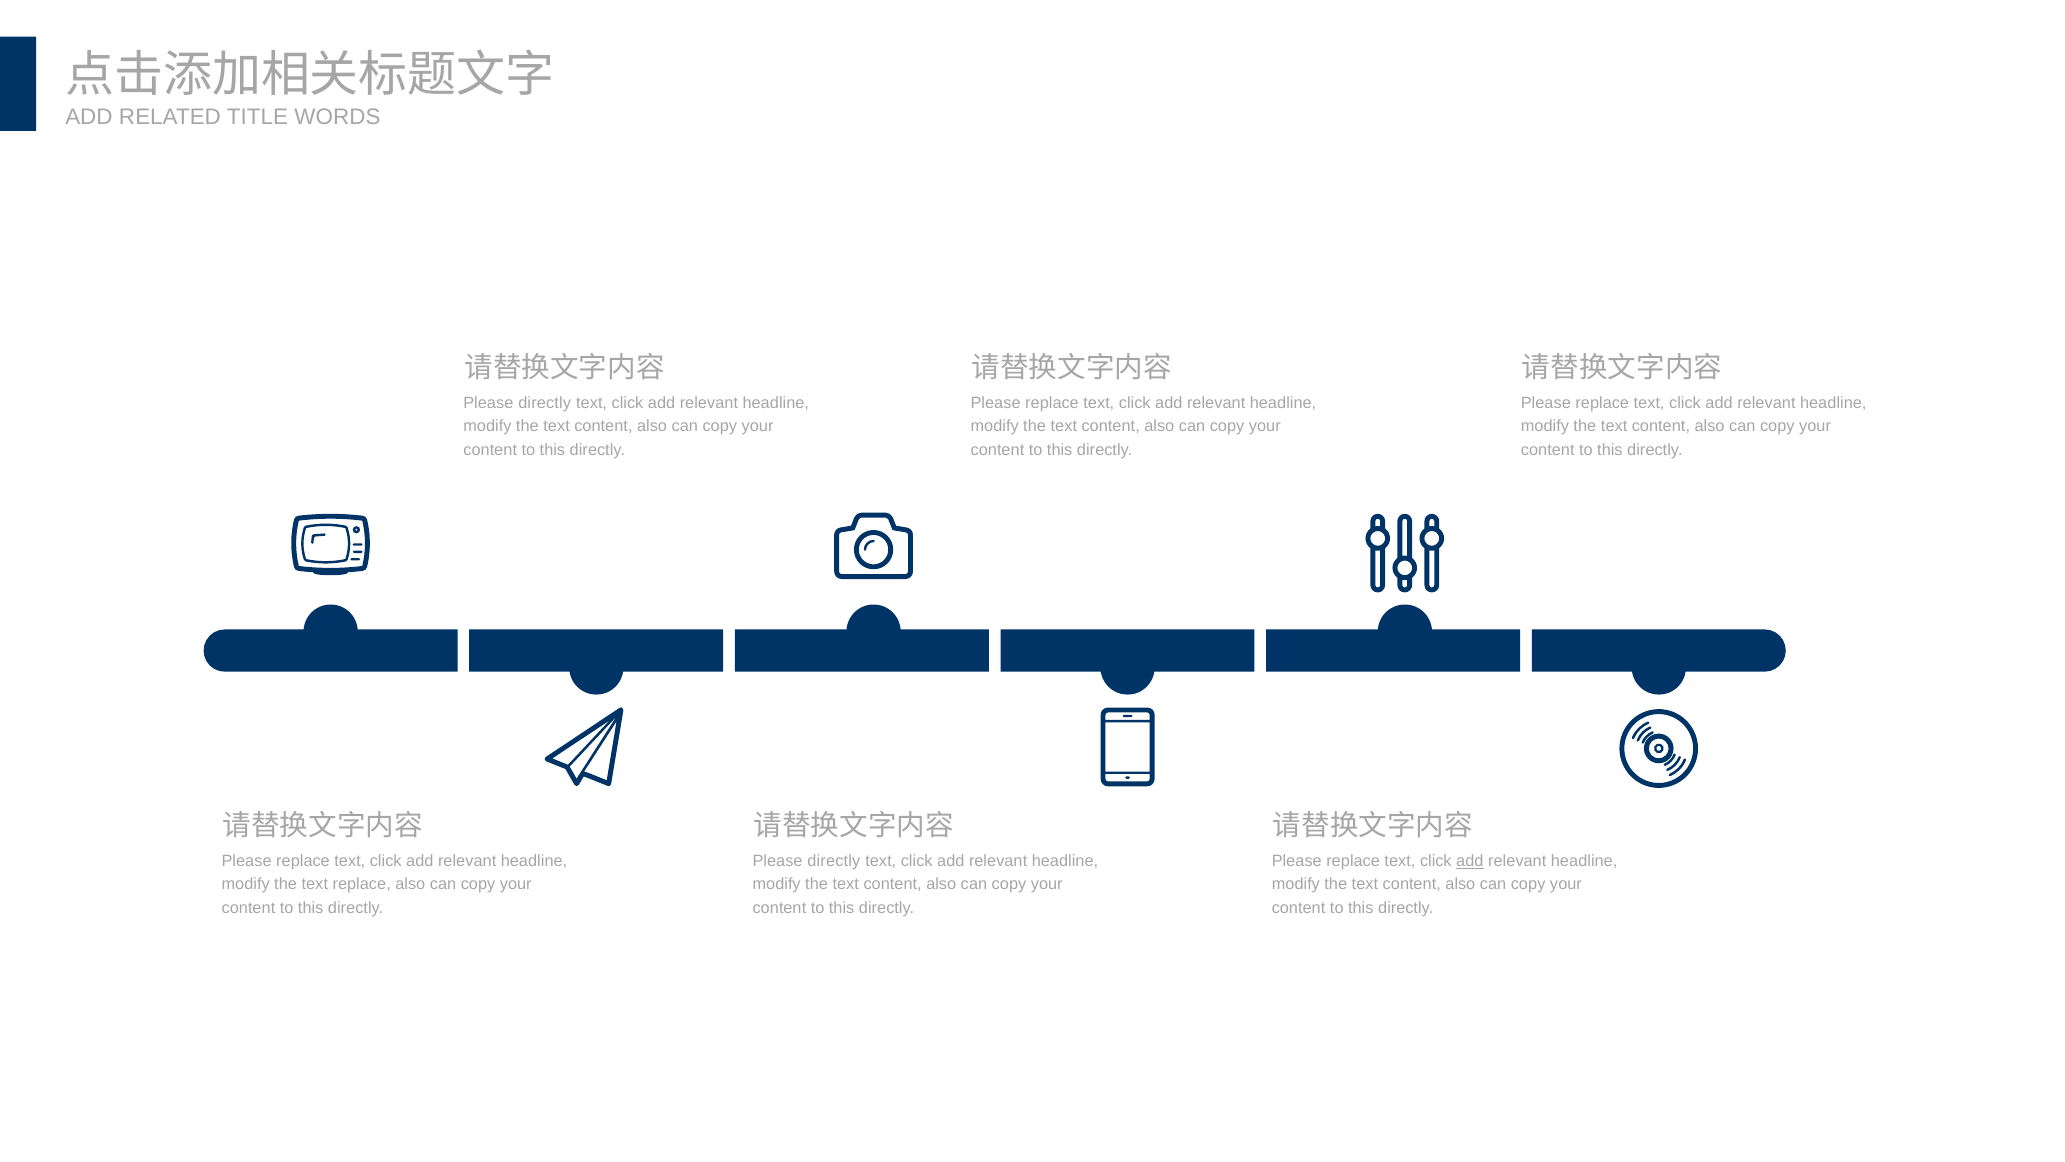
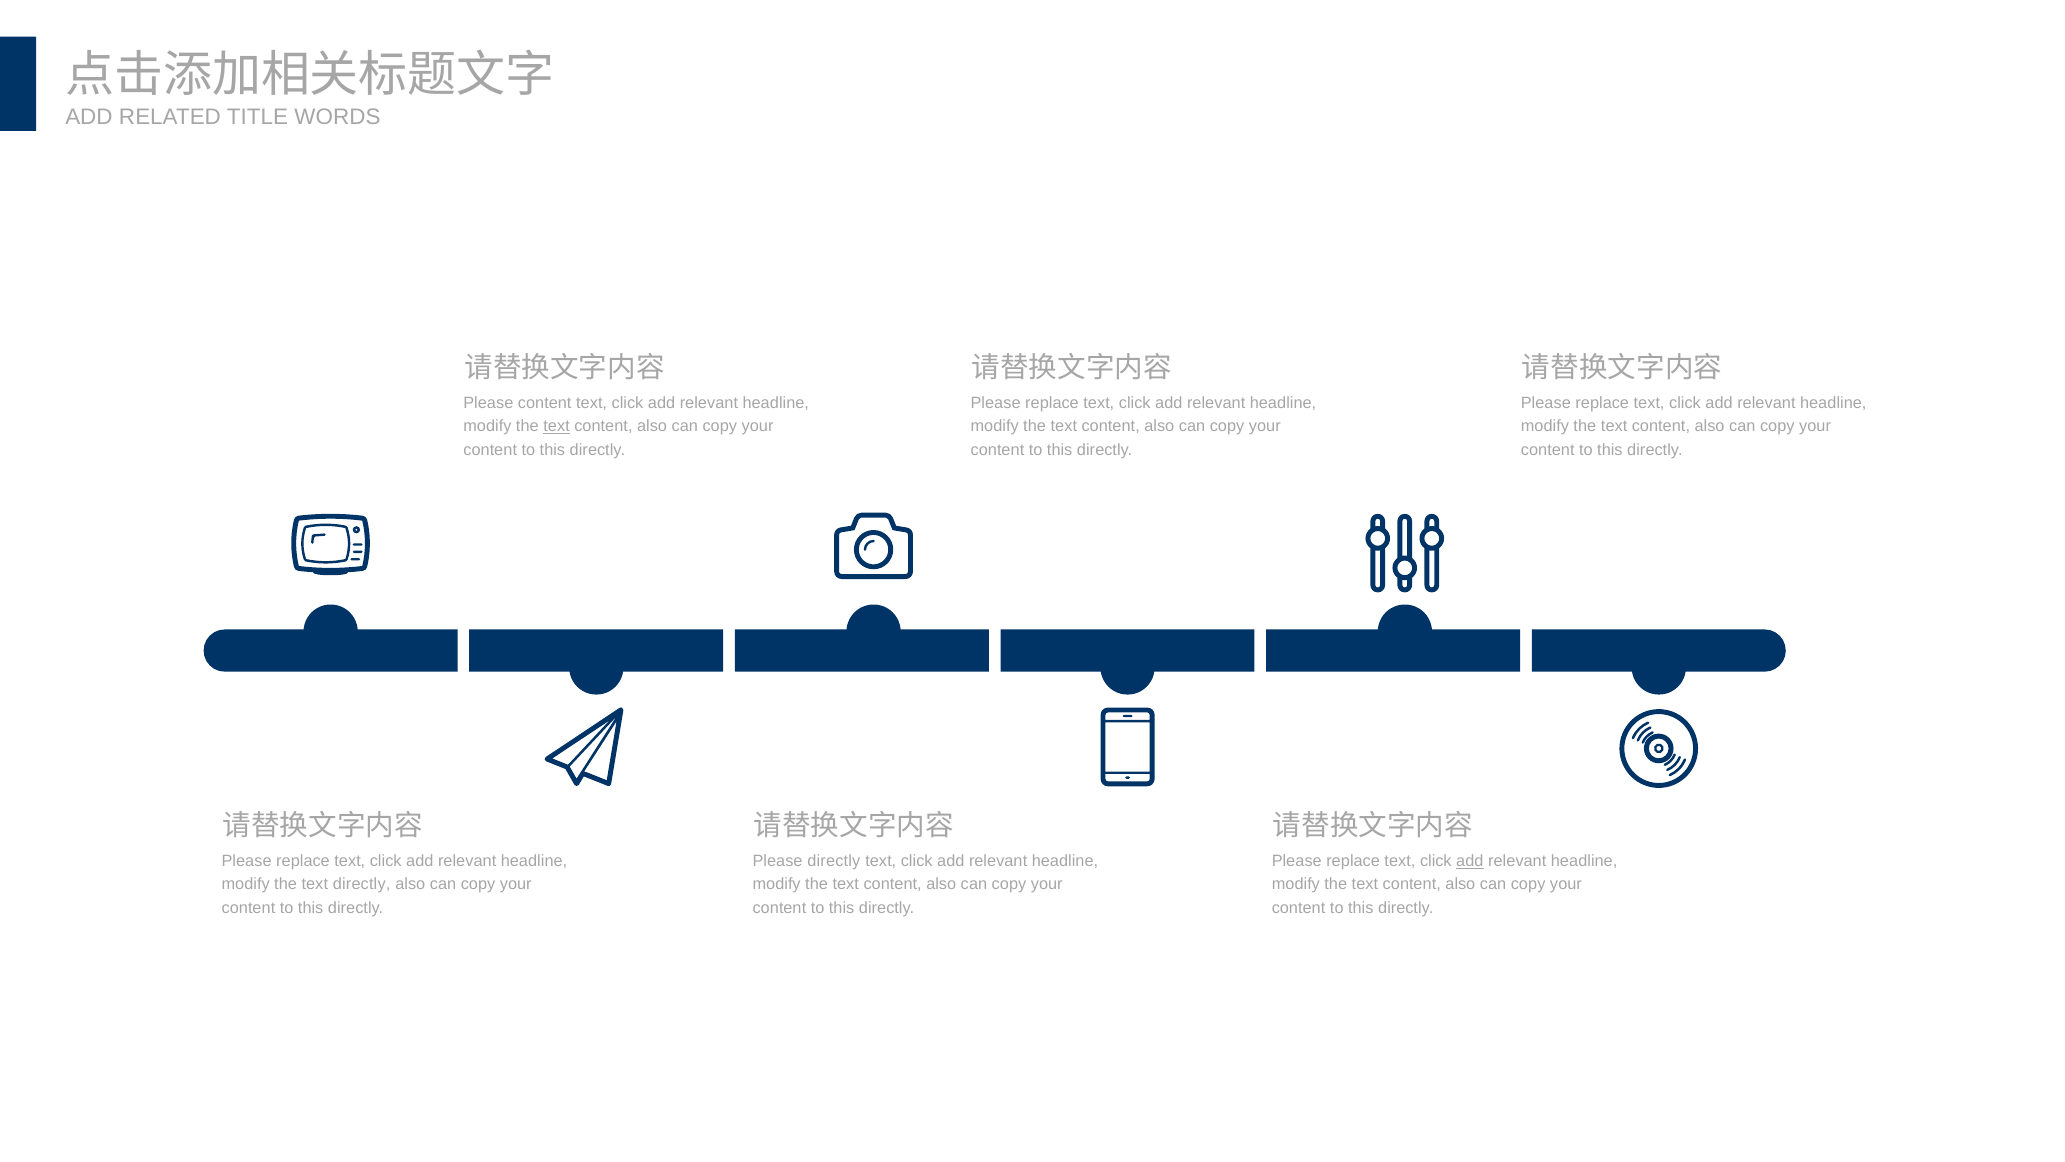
directly: directly -> content (545, 403)
text underline: none -> present (557, 426)
text replace: replace -> directly (362, 884)
